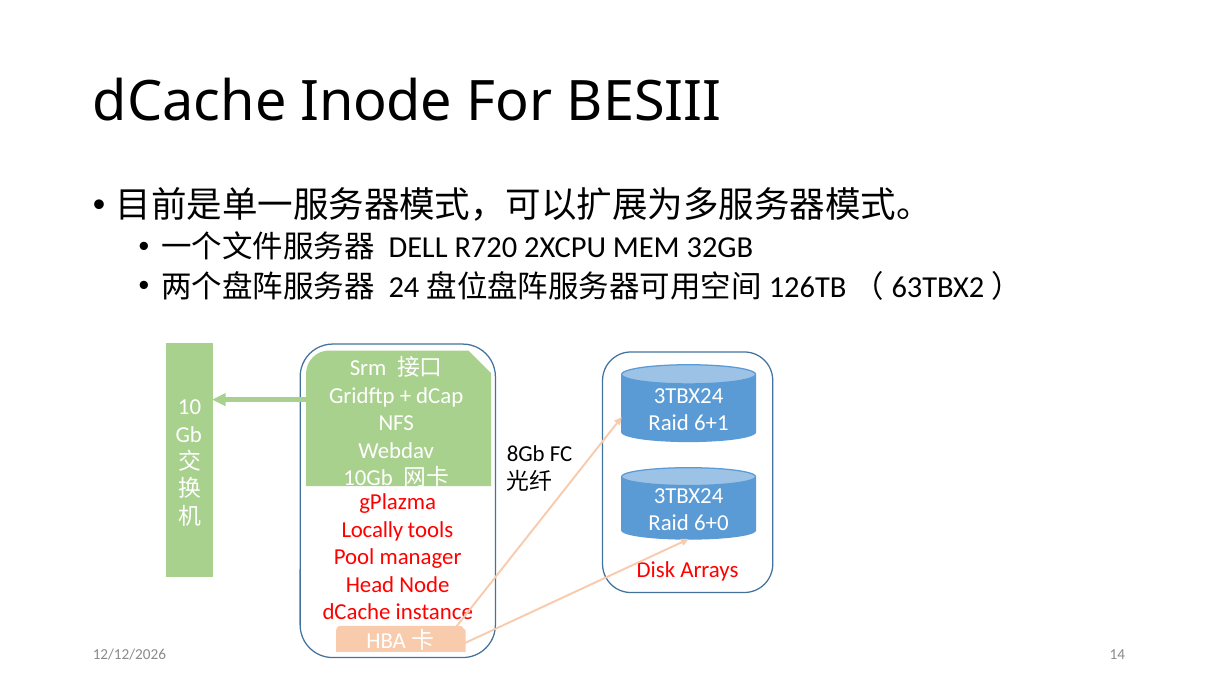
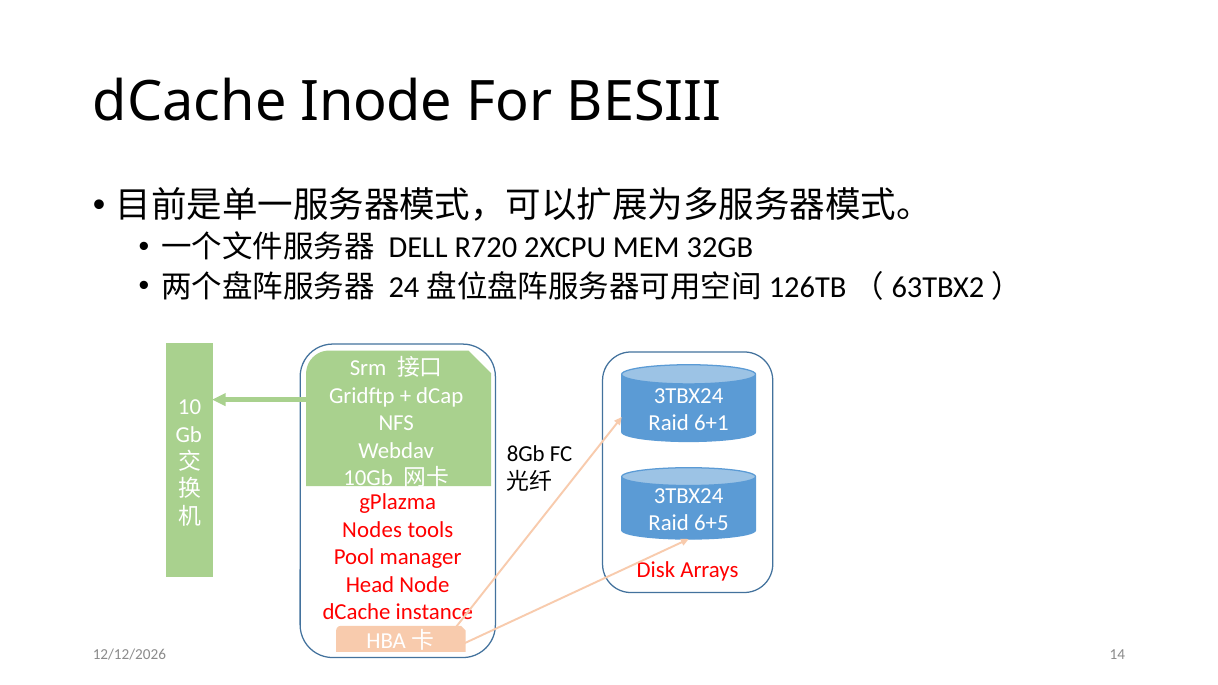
6+0: 6+0 -> 6+5 (711, 523)
Locally: Locally -> Nodes (372, 530)
